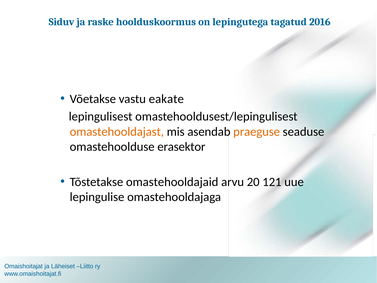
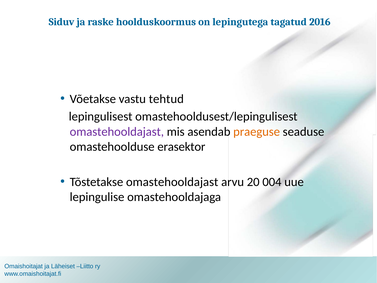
eakate: eakate -> tehtud (166, 99)
omastehooldajast colour: orange -> purple (117, 132)
Tõstetakse omastehooldajaid: omastehooldajaid -> omastehooldajast (172, 182)
121: 121 -> 004 (272, 182)
